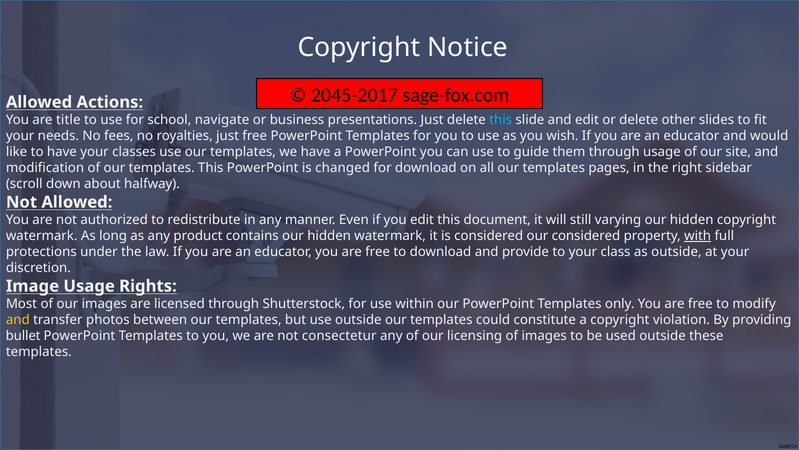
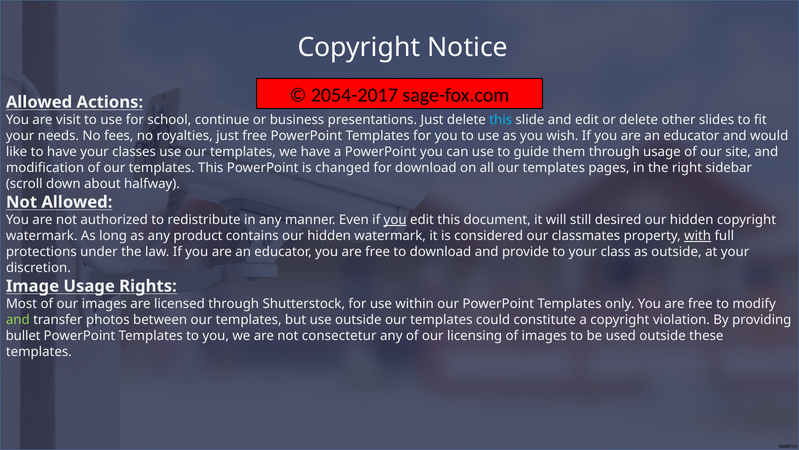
2045-2017: 2045-2017 -> 2054-2017 (354, 95)
title: title -> visit (68, 120)
navigate: navigate -> continue (222, 120)
you underline: none -> present (395, 220)
varying: varying -> desired (618, 220)
our considered: considered -> classmates (586, 236)
and colour: yellow -> light green (18, 319)
